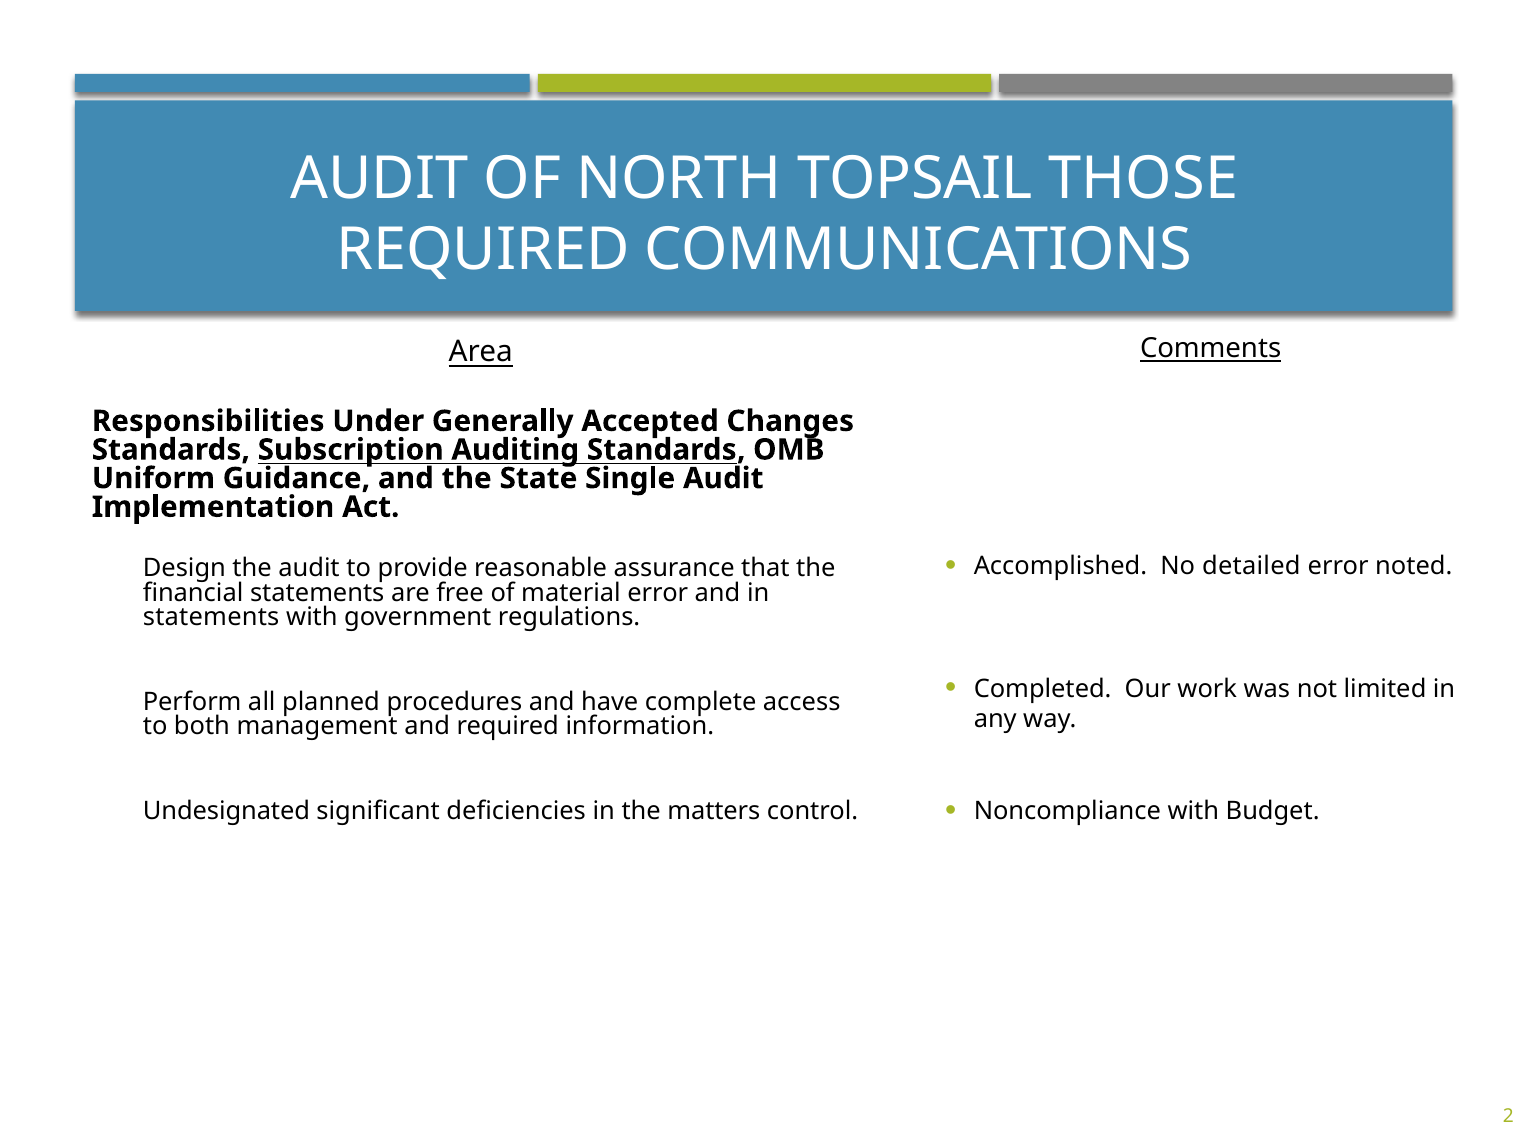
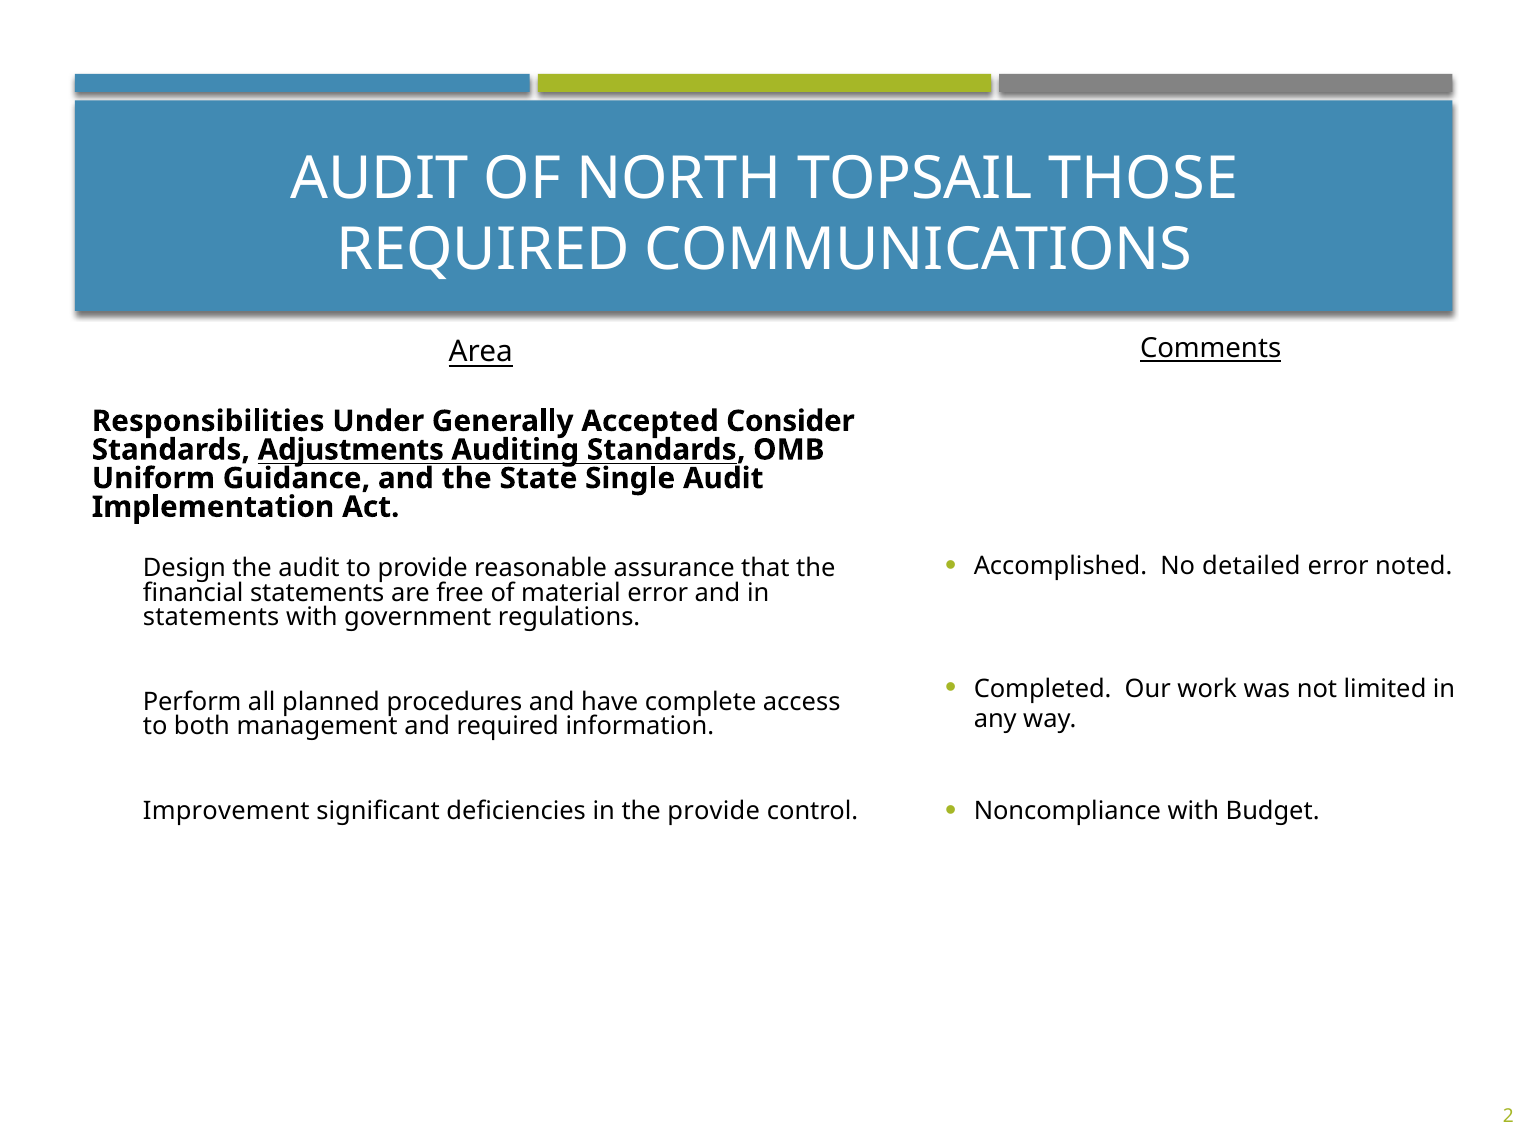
Changes: Changes -> Consider (790, 421)
Subscription: Subscription -> Adjustments (351, 450)
Undesignated: Undesignated -> Improvement (226, 811)
the matters: matters -> provide (714, 811)
